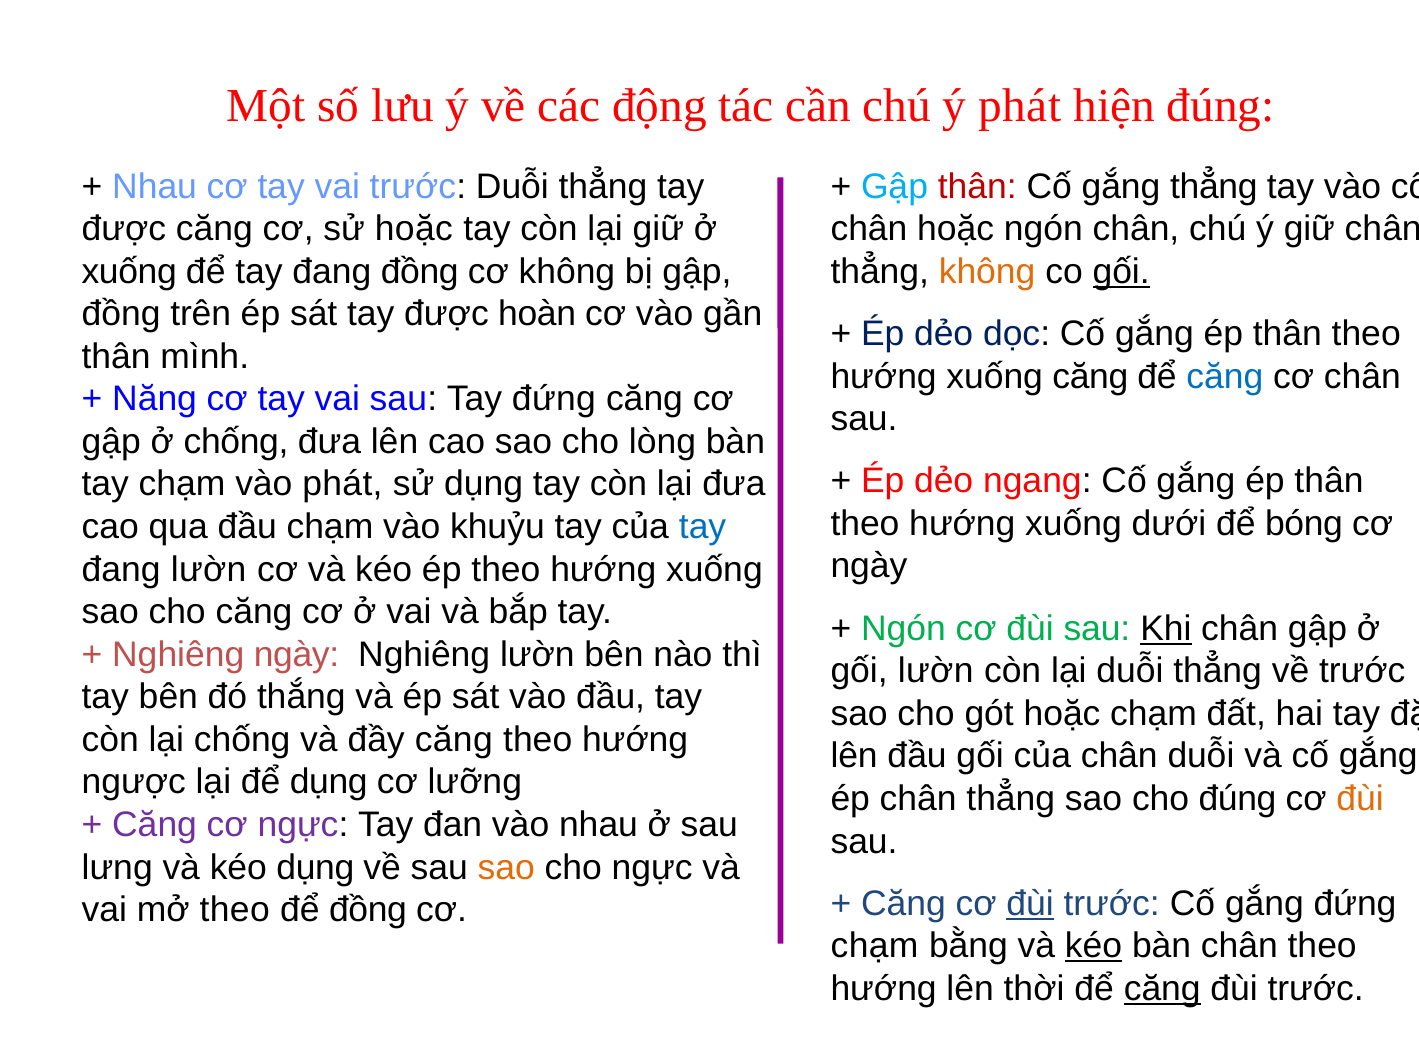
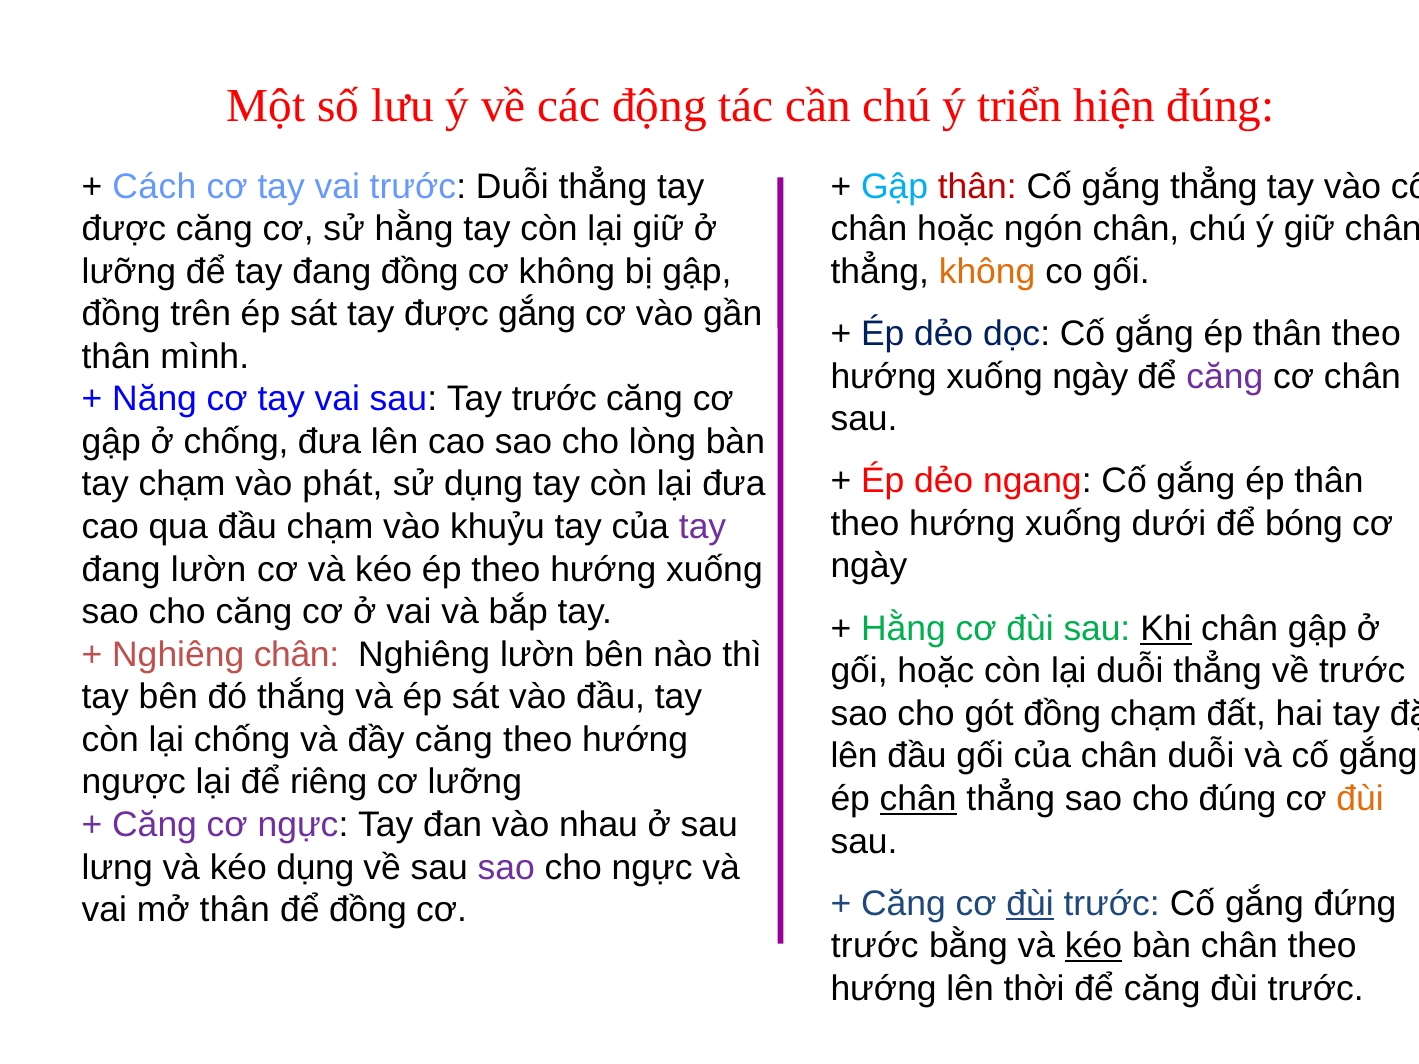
ý phát: phát -> triển (1020, 106)
Nhau: Nhau -> Cách (154, 186)
sử hoặc: hoặc -> hằng (414, 229)
xuống: xuống -> lưỡng (129, 272)
gối underline: present -> none (1121, 272)
được hoàn: hoàn -> gắng (537, 314)
xuống căng: căng -> ngày (1090, 376)
căng colour: blue -> purple (1225, 376)
Tay đứng: đứng -> trước (554, 399)
tay colour: blue -> purple (703, 527)
Ngón: Ngón -> Hằng (903, 629)
Nghiêng ngày: ngày -> chân (296, 655)
gối lườn: lườn -> hoặc (936, 671)
gót hoặc: hoặc -> đồng (1062, 714)
để dụng: dụng -> riêng (329, 782)
chân underline: none -> present (918, 799)
sao colour: orange -> purple (506, 868)
mở theo: theo -> thân (235, 910)
chạm: chạm -> trước (875, 946)
căng underline: present -> none (1162, 989)
